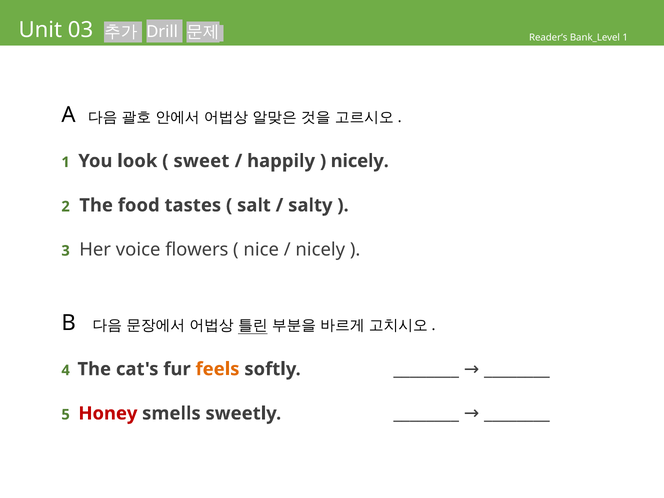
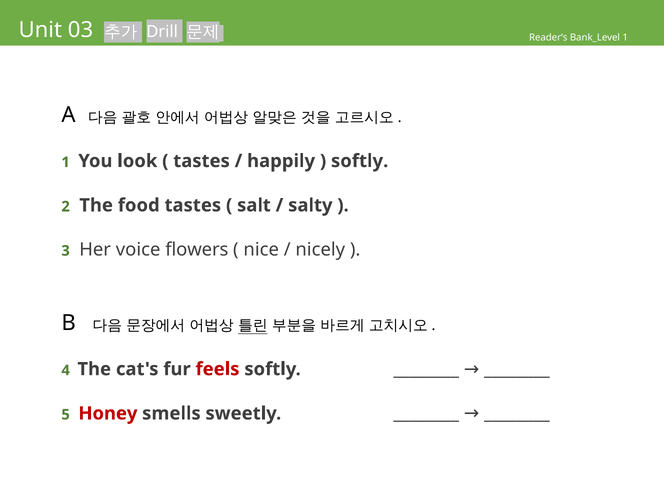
sweet: sweet -> tastes (202, 161)
nicely: nicely -> softly (360, 161)
feels colour: orange -> red (217, 369)
